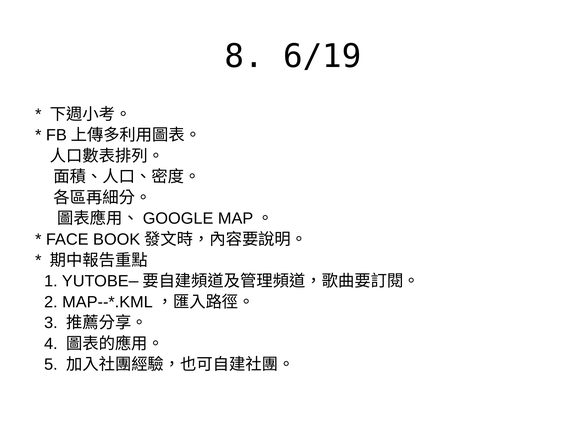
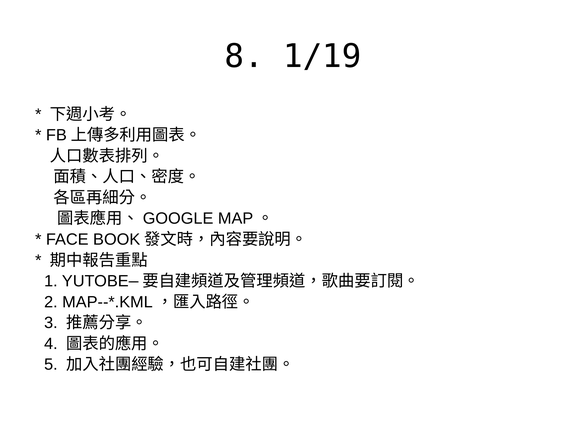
6/19: 6/19 -> 1/19 (322, 56)
